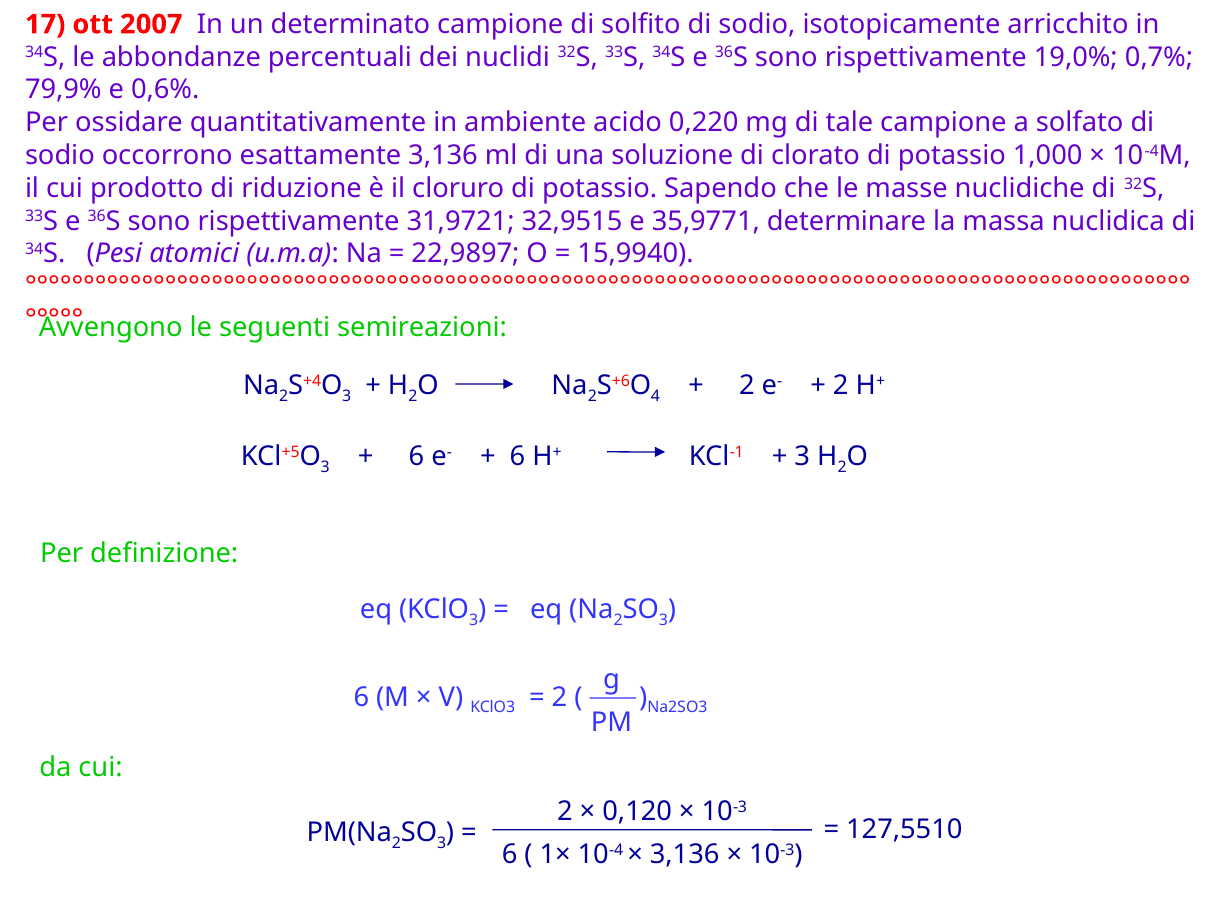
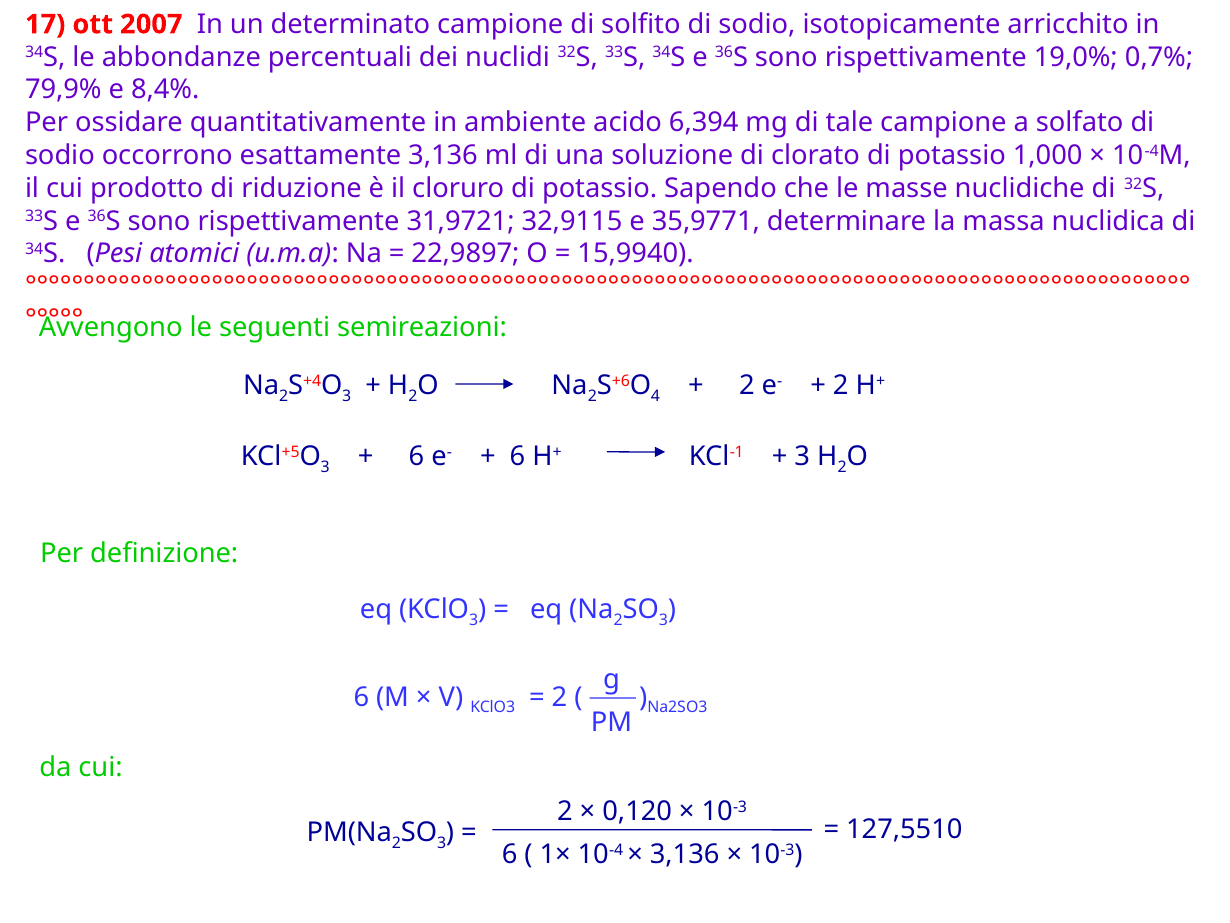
0,6%: 0,6% -> 8,4% (165, 90)
0,220: 0,220 -> 6,394 (704, 123)
32,9515: 32,9515 -> 32,9115 (572, 221)
